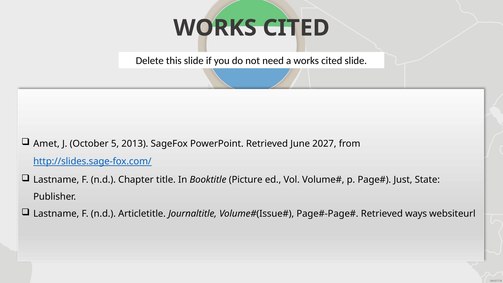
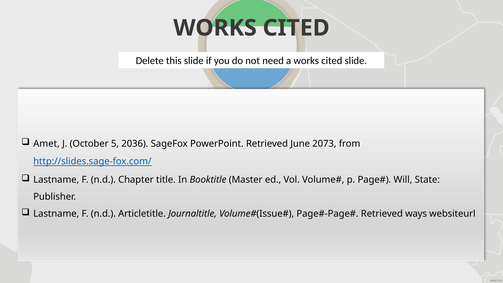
2013: 2013 -> 2036 (135, 144)
2027: 2027 -> 2073 (324, 144)
Picture: Picture -> Master (246, 180)
Just: Just -> Will (403, 180)
